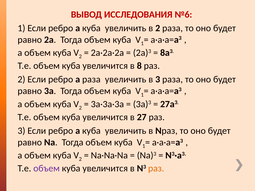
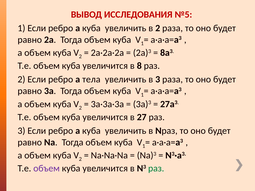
№6: №6 -> №5 (183, 14)
а раза: раза -> тела (91, 79)
раз colour: orange -> green (156, 169)
